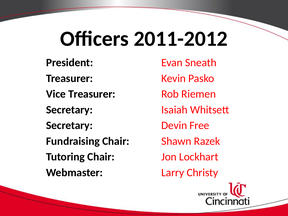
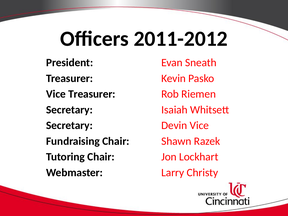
Devin Free: Free -> Vice (199, 125)
